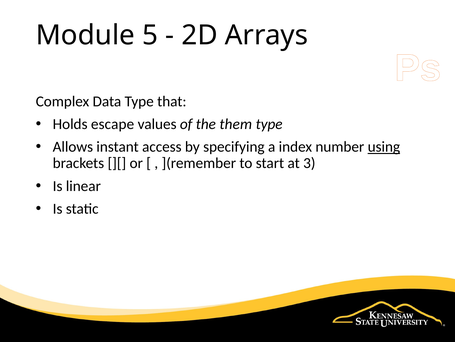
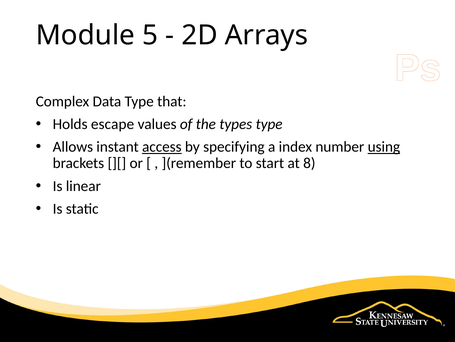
them: them -> types (236, 124)
access underline: none -> present (162, 147)
3: 3 -> 8 (309, 163)
